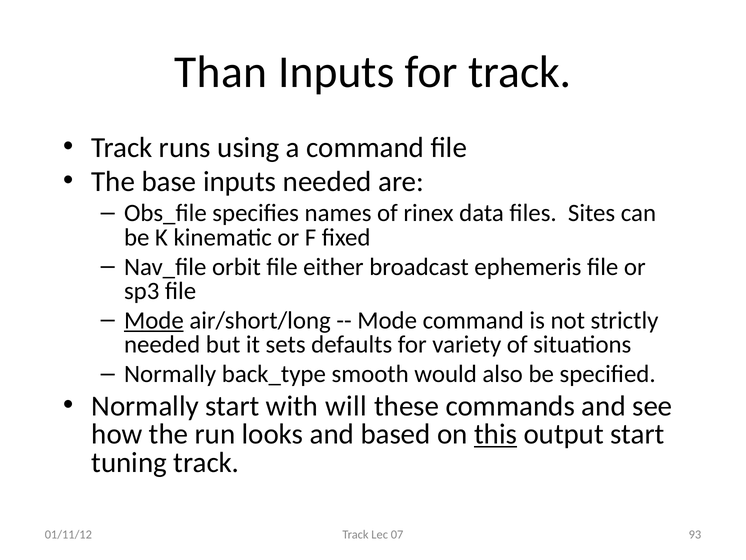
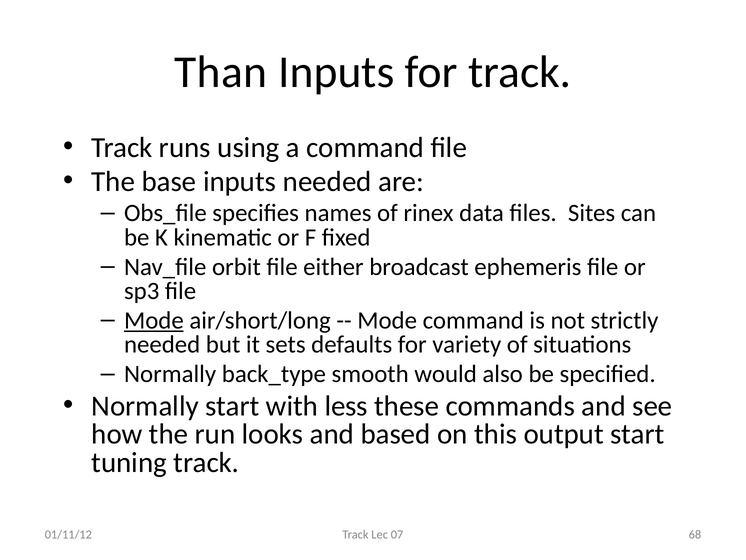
will: will -> less (346, 406)
this underline: present -> none (496, 434)
93: 93 -> 68 (695, 534)
